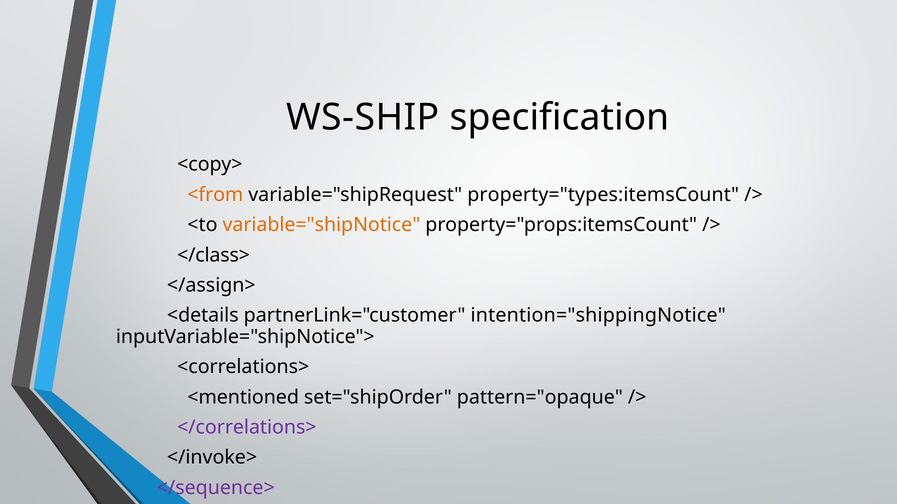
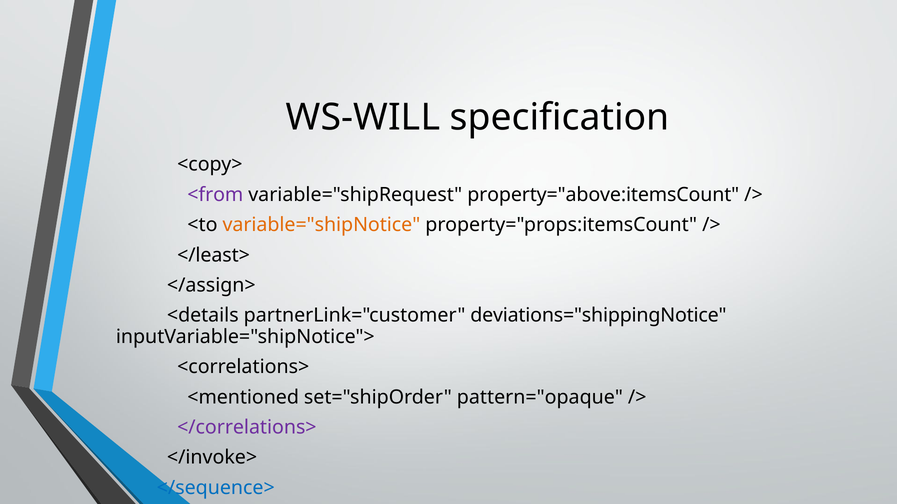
WS-SHIP: WS-SHIP -> WS-WILL (363, 118)
<from colour: orange -> purple (215, 195)
property="types:itemsCount: property="types:itemsCount -> property="above:itemsCount (603, 195)
</class>: </class> -> </least> (214, 255)
intention="shippingNotice: intention="shippingNotice -> deviations="shippingNotice (598, 316)
</sequence> colour: purple -> blue (216, 488)
